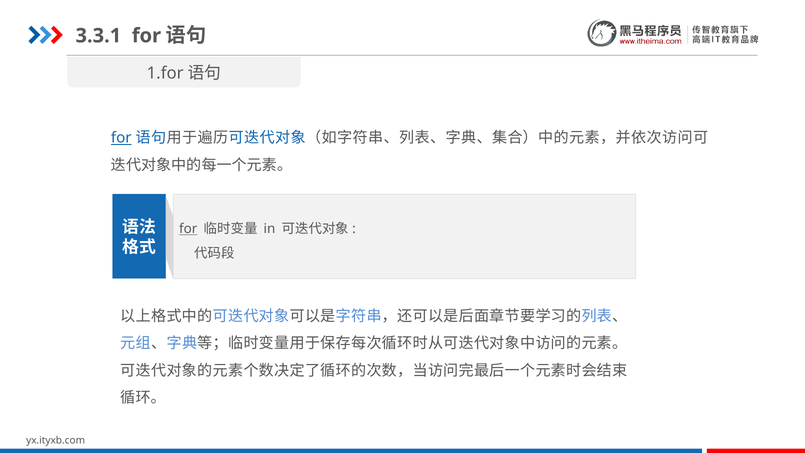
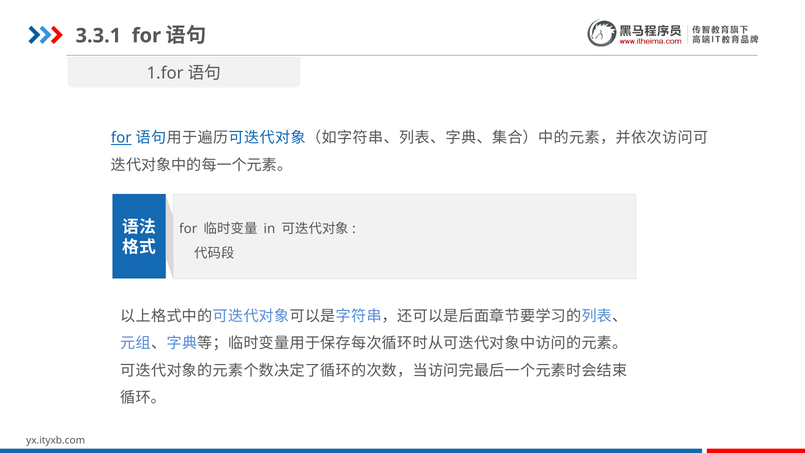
for underline: present -> none (188, 229)
